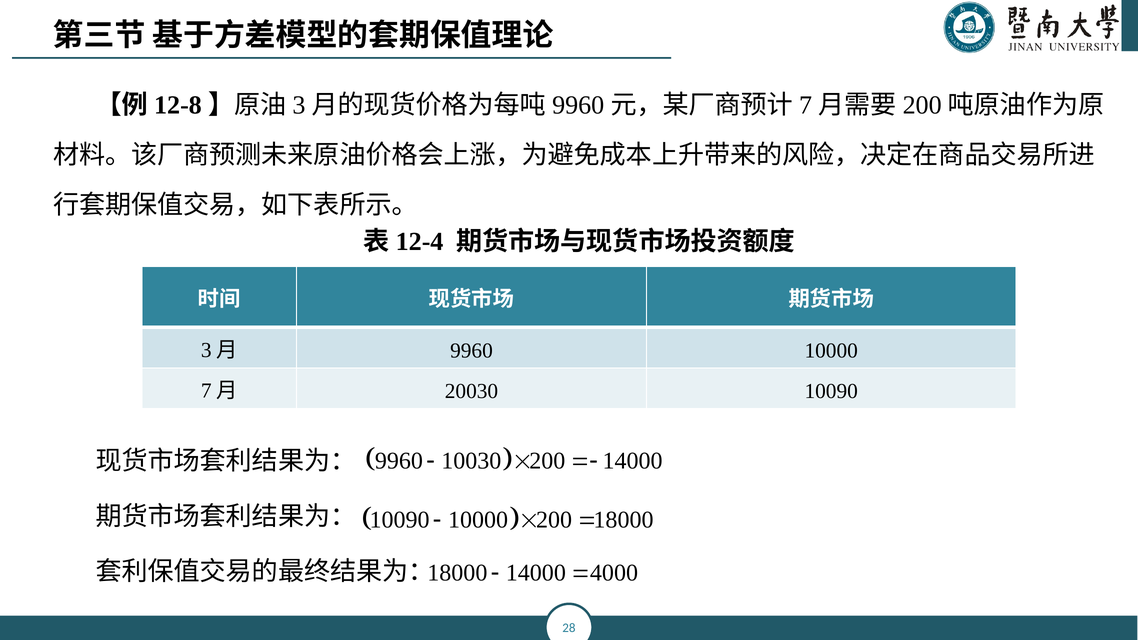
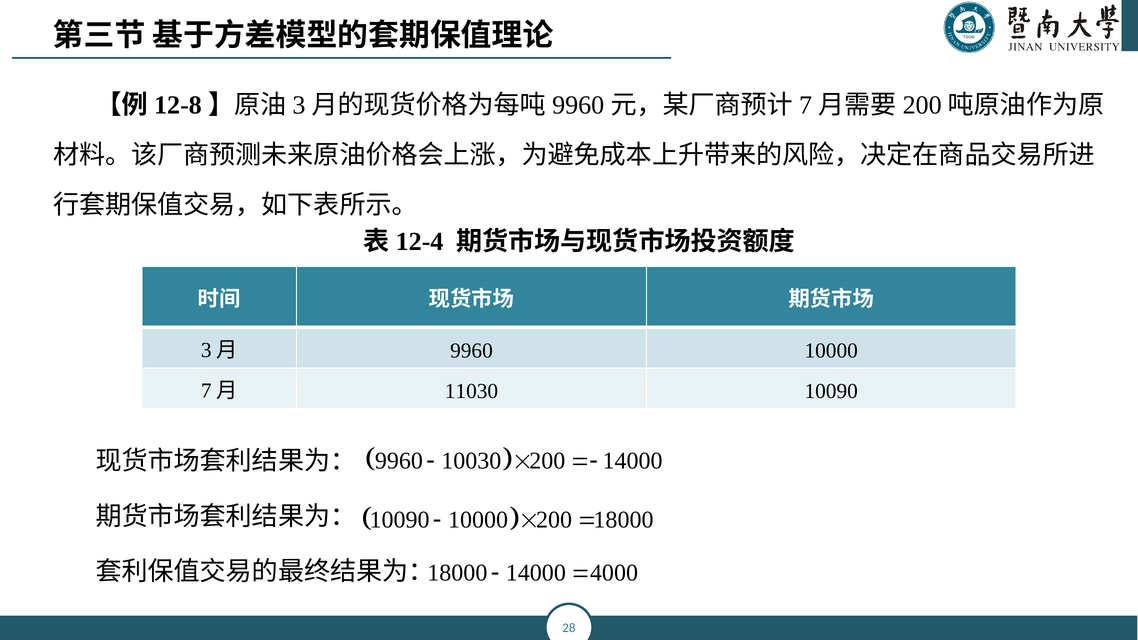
20030: 20030 -> 11030 (471, 392)
